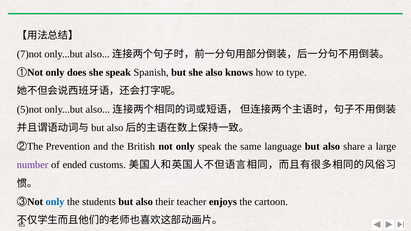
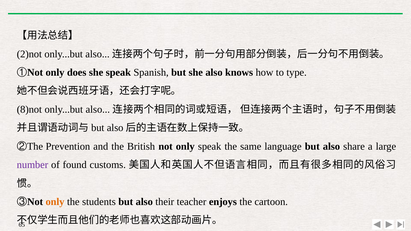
7)not: 7)not -> 2)not (29, 54)
5)not: 5)not -> 8)not (29, 109)
ended: ended -> found (75, 165)
only colour: blue -> orange (55, 202)
